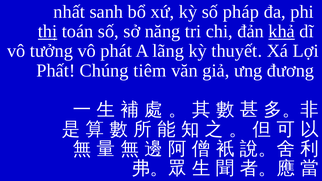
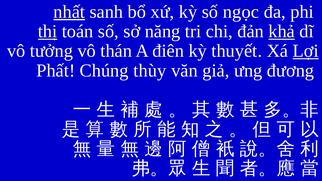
nhất underline: none -> present (69, 12)
pháp: pháp -> ngọc (241, 12)
phát: phát -> thán (116, 51)
lãng: lãng -> điên (168, 51)
Lợi underline: none -> present (306, 51)
tiêm: tiêm -> thùy (150, 71)
